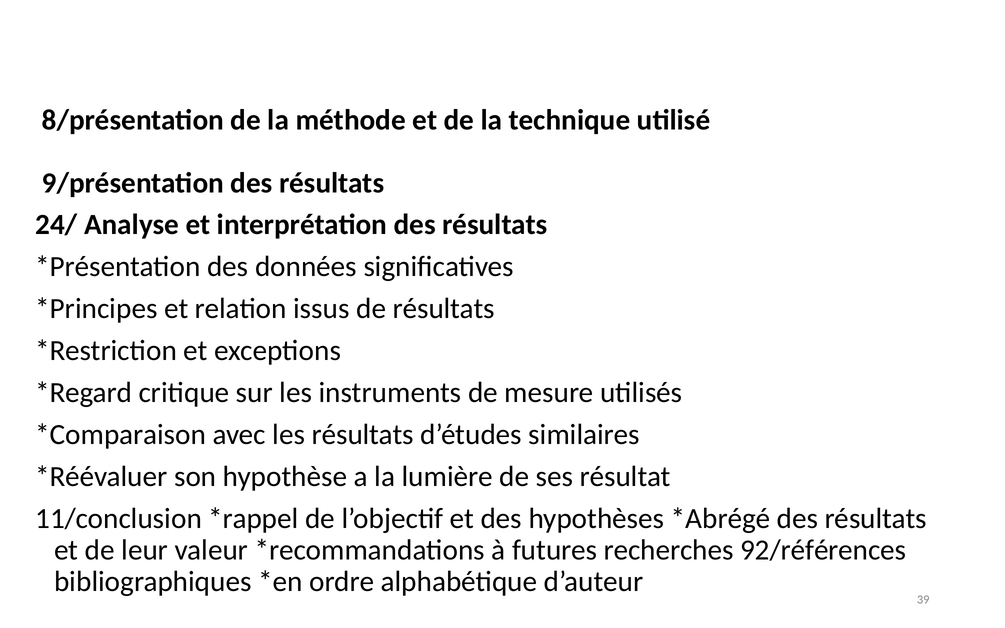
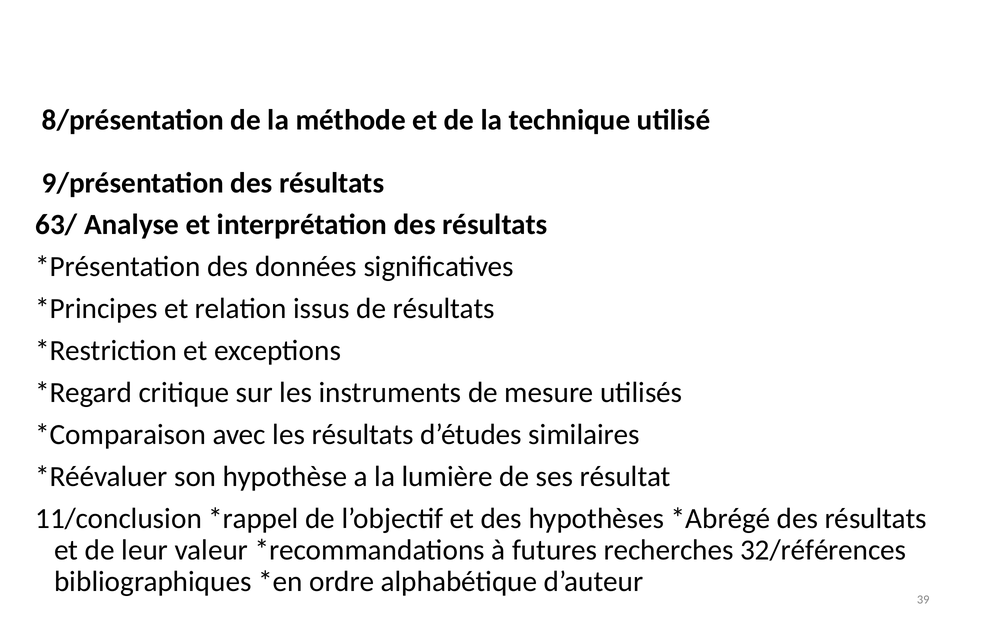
24/: 24/ -> 63/ (56, 225)
92/références: 92/références -> 32/références (823, 550)
